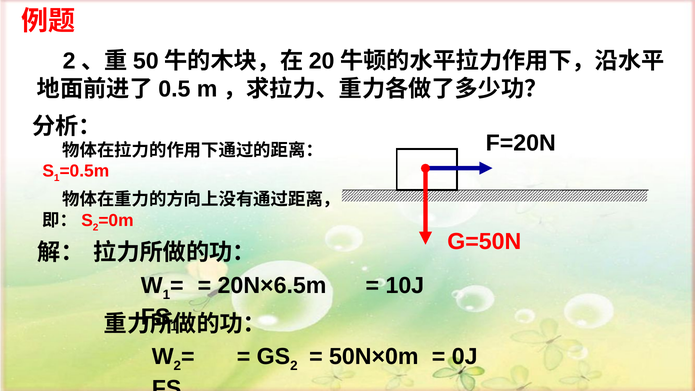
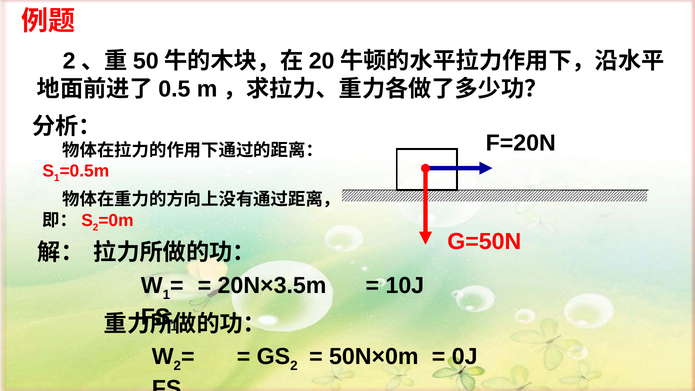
20N×6.5m: 20N×6.5m -> 20N×3.5m (272, 286)
